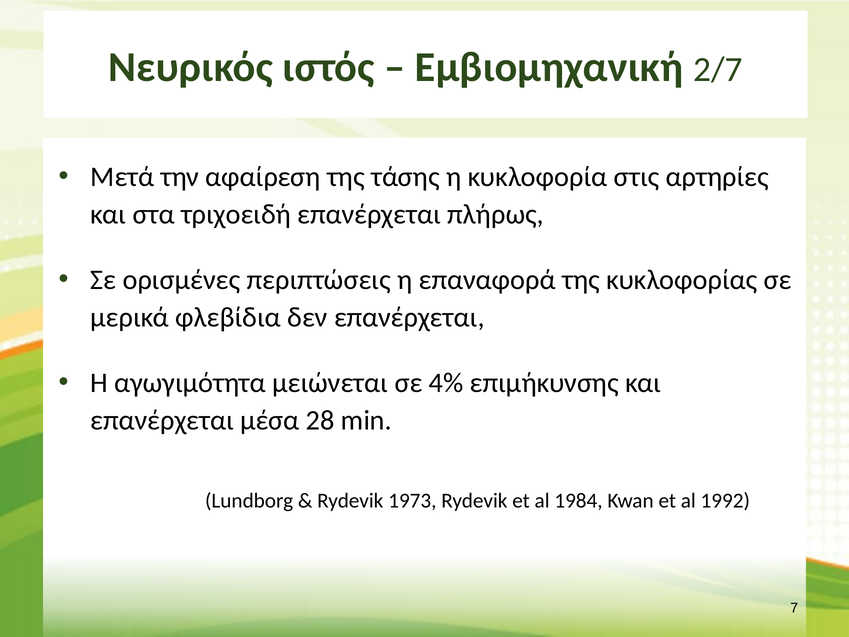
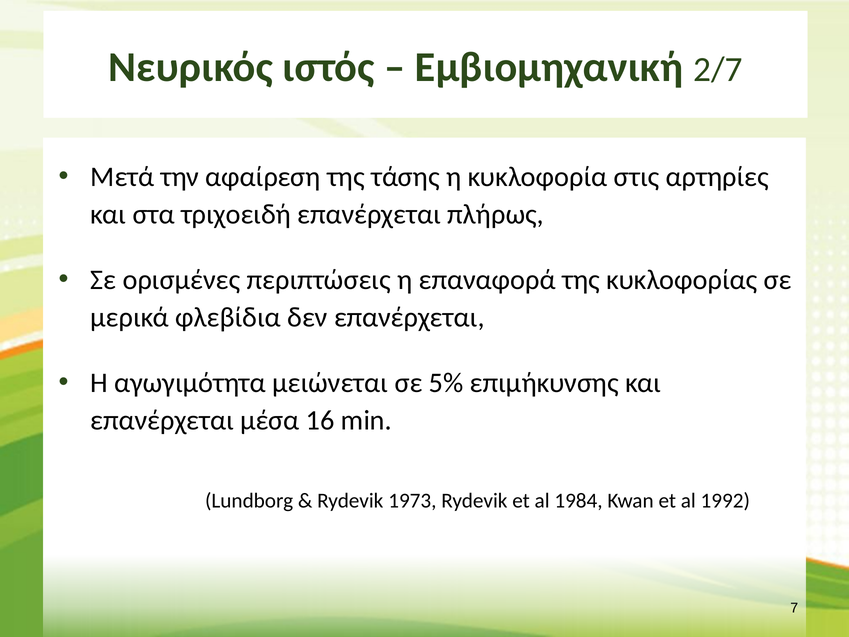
4%: 4% -> 5% (446, 383)
28: 28 -> 16 (320, 420)
